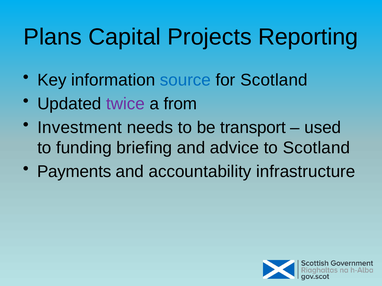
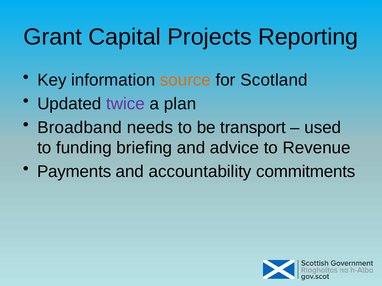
Plans: Plans -> Grant (53, 37)
source colour: blue -> orange (185, 80)
from: from -> plan (180, 104)
Investment: Investment -> Broadband (80, 128)
to Scotland: Scotland -> Revenue (317, 148)
infrastructure: infrastructure -> commitments (306, 172)
